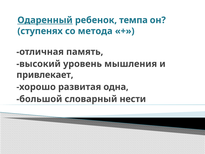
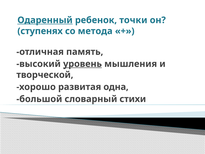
темпа: темпа -> точки (133, 20)
уровень underline: none -> present (83, 64)
привлекает: привлекает -> творческой (45, 75)
нести: нести -> стихи (133, 99)
